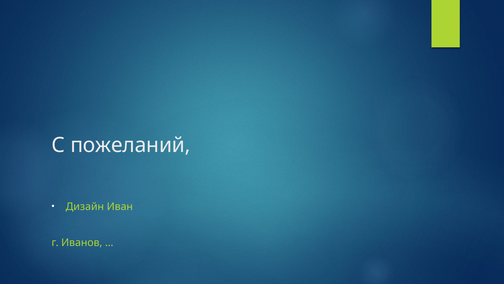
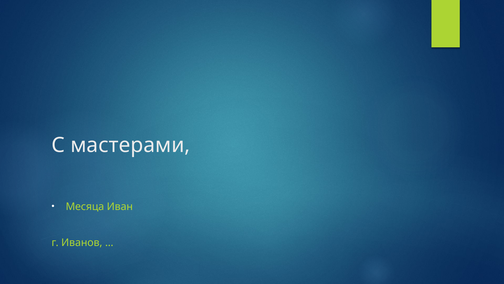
пожеланий: пожеланий -> мастерами (130, 145)
Дизайн: Дизайн -> Месяца (85, 206)
